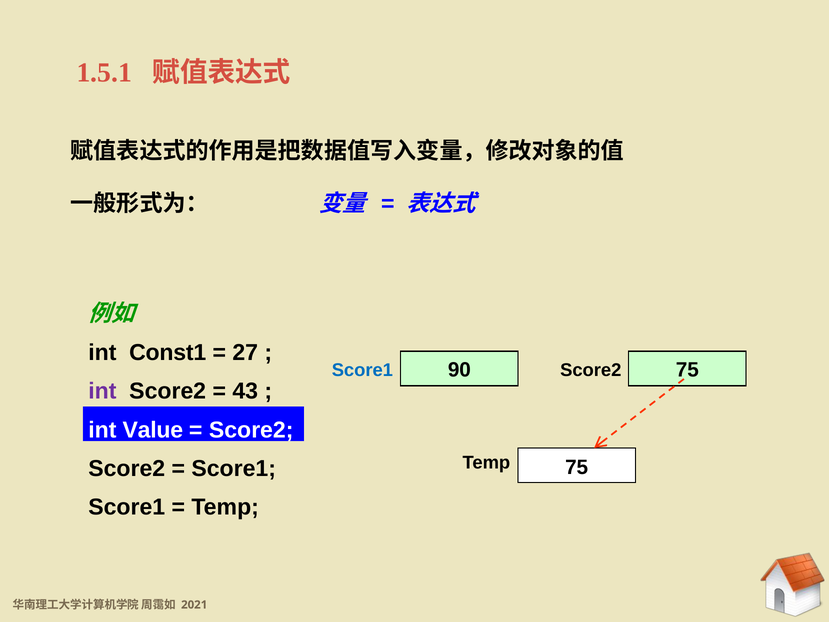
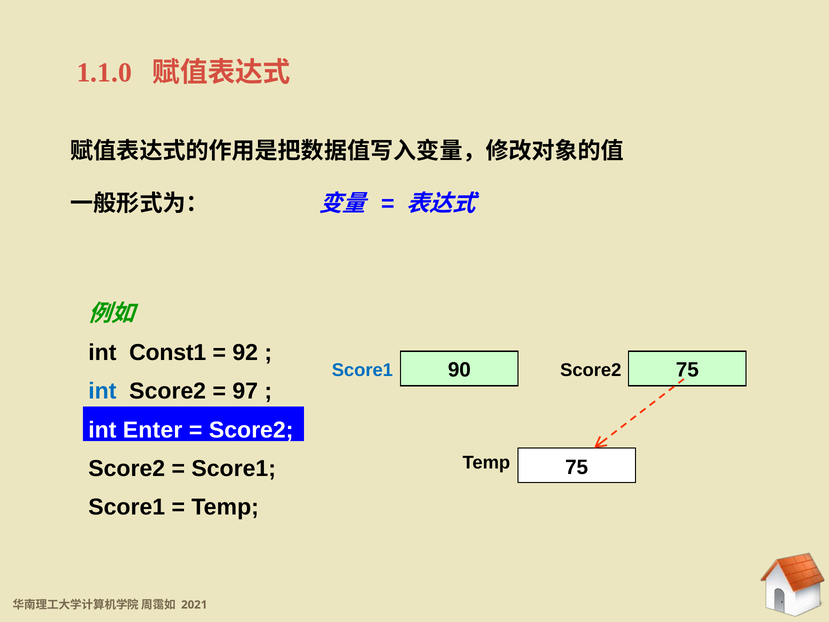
1.5.1: 1.5.1 -> 1.1.0 (104, 72)
27: 27 -> 92 (245, 352)
int colour: purple -> blue (102, 391)
43: 43 -> 97 (245, 391)
Value: Value -> Enter (153, 430)
